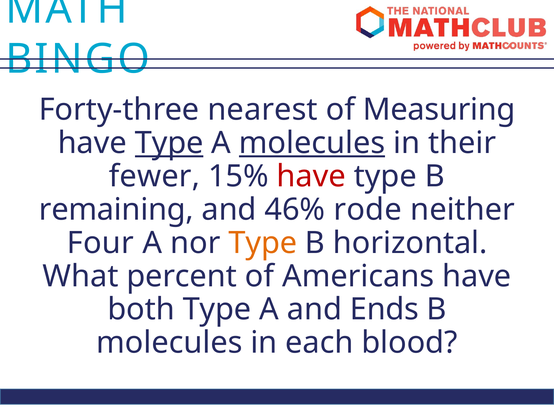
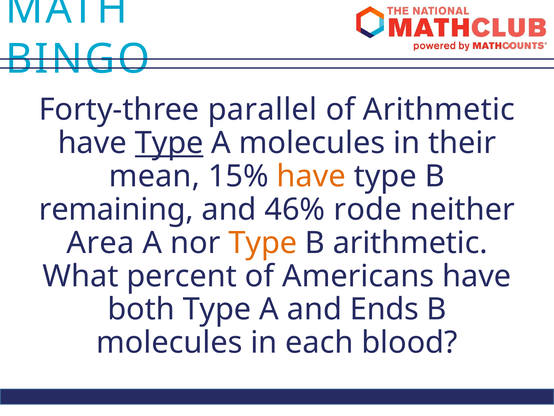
nearest: nearest -> parallel (262, 110)
of Measuring: Measuring -> Arithmetic (439, 110)
molecules underline: present -> none (312, 143)
fewer: fewer -> mean (154, 176)
have colour: red -> orange (311, 176)
Four: Four -> Area (100, 243)
B horizontal: horizontal -> arithmetic (410, 243)
